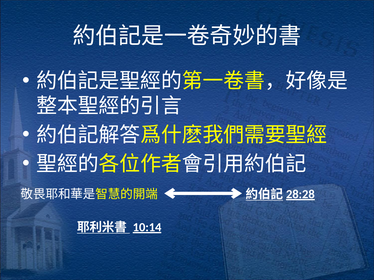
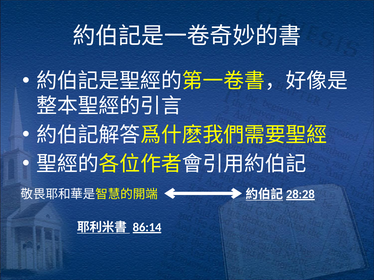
10:14: 10:14 -> 86:14 (147, 228)
